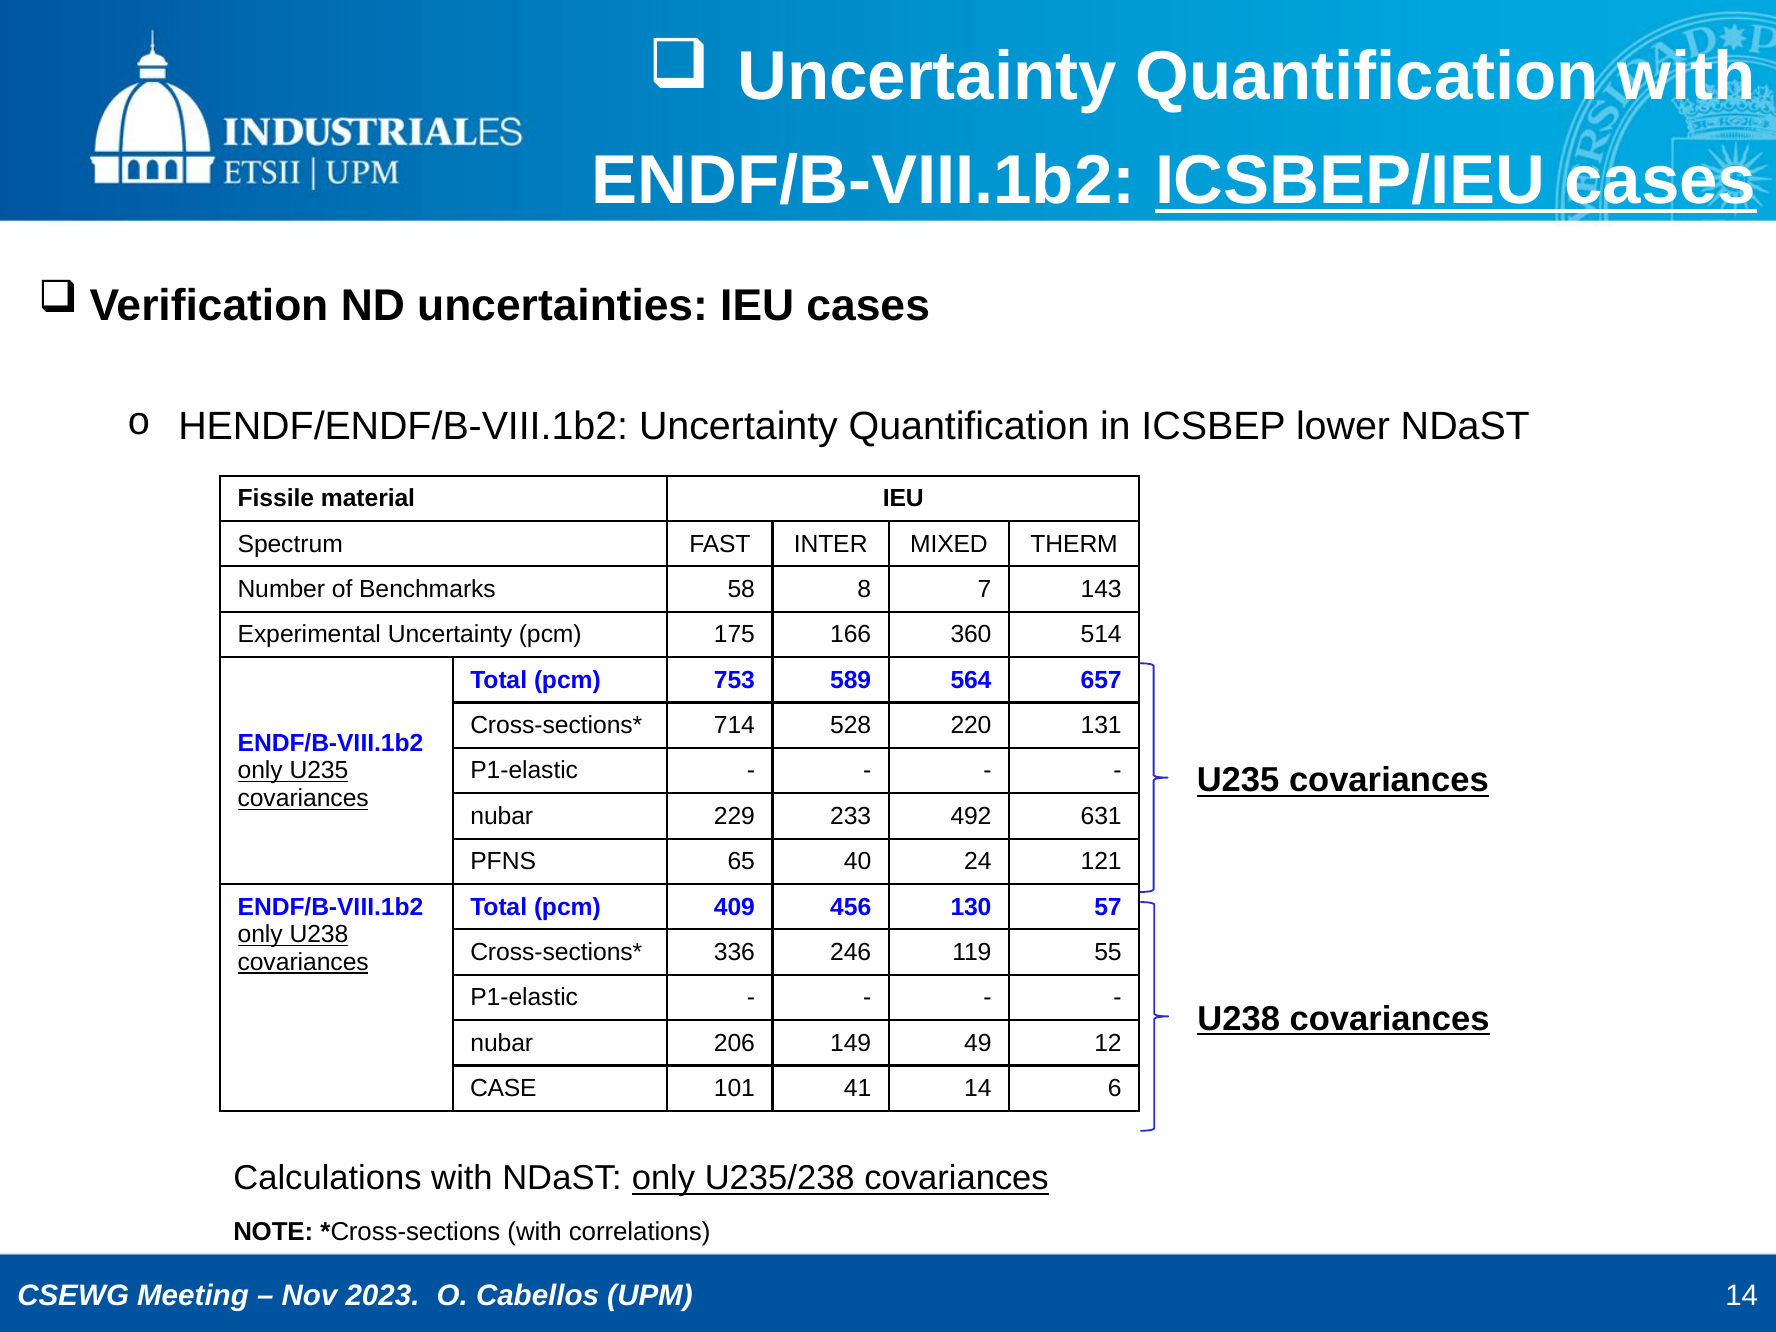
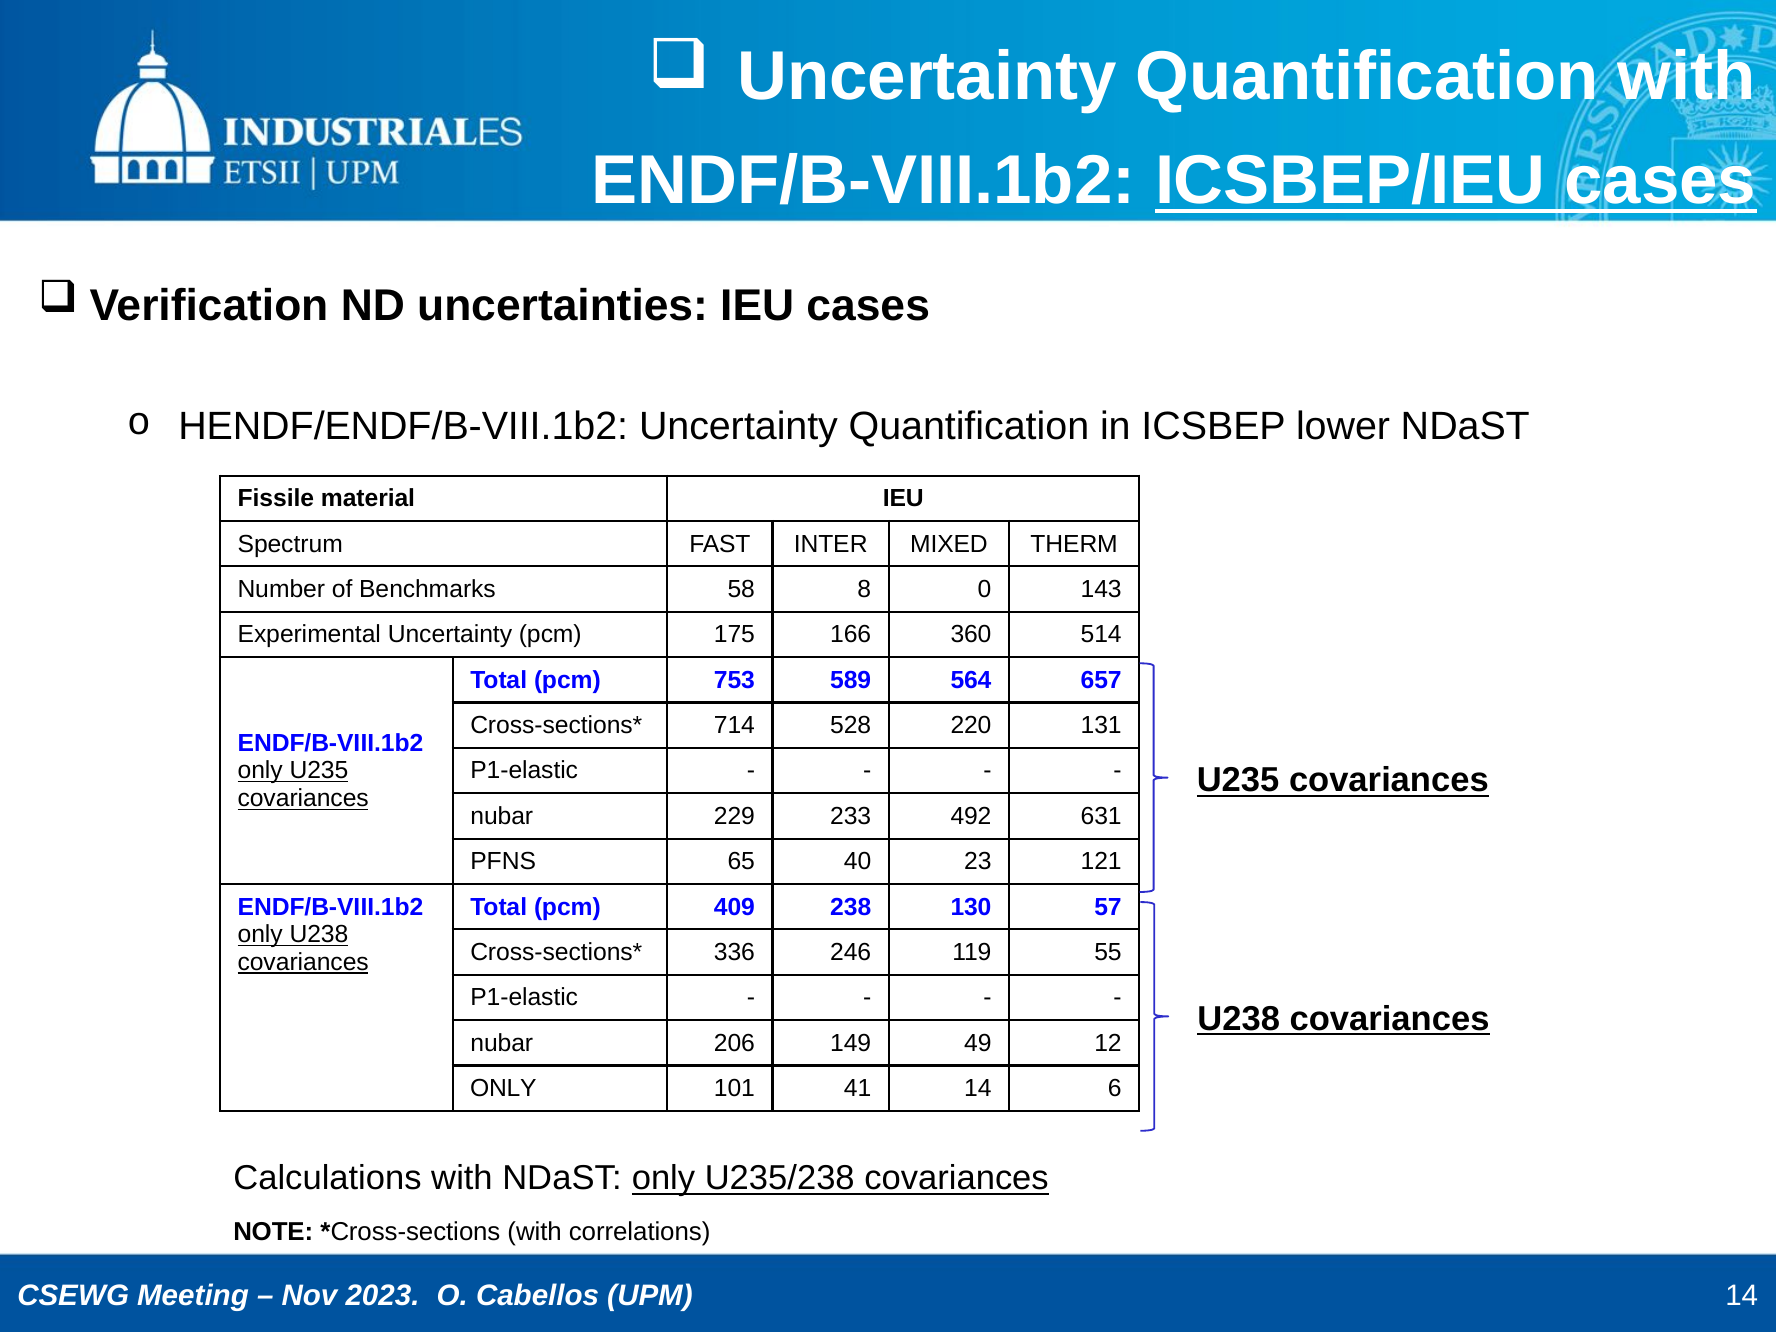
7: 7 -> 0 (985, 589)
24: 24 -> 23 (978, 862)
456: 456 -> 238 (851, 907)
CASE: CASE -> ONLY (503, 1089)
